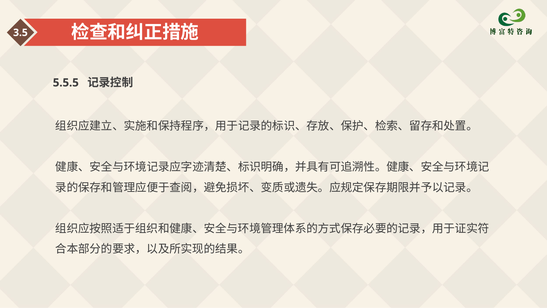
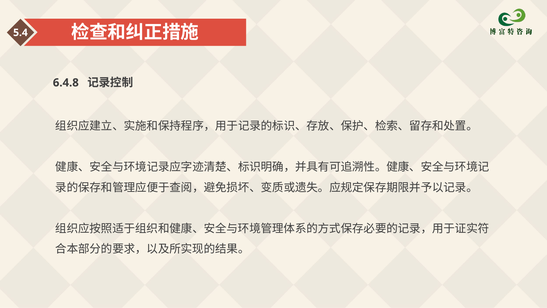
3.5: 3.5 -> 5.4 (20, 33)
5.5.5: 5.5.5 -> 6.4.8 (66, 83)
